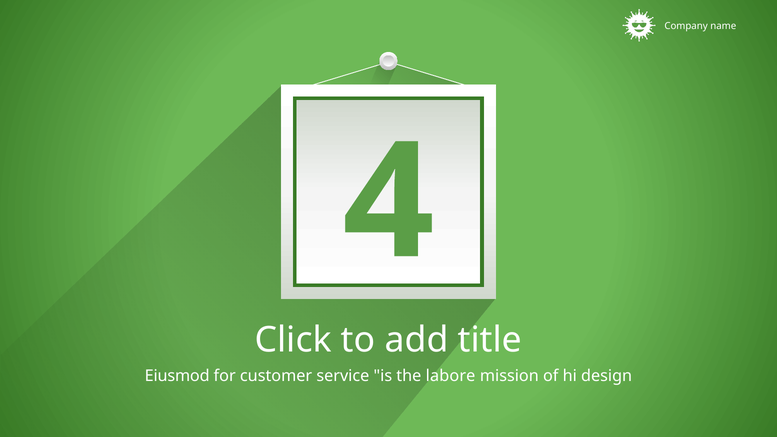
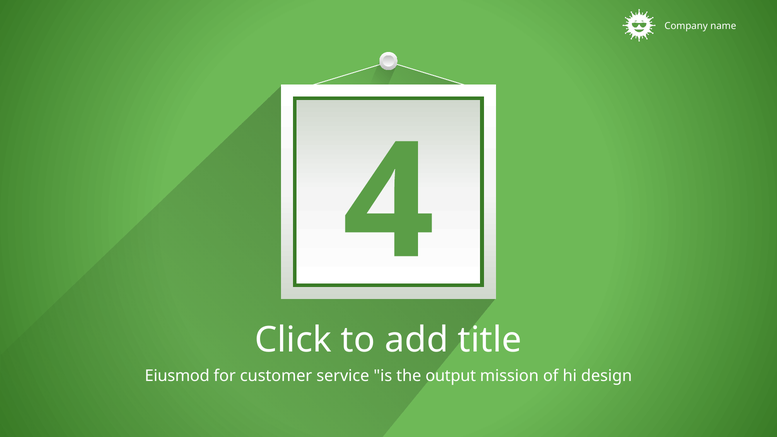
labore: labore -> output (451, 376)
